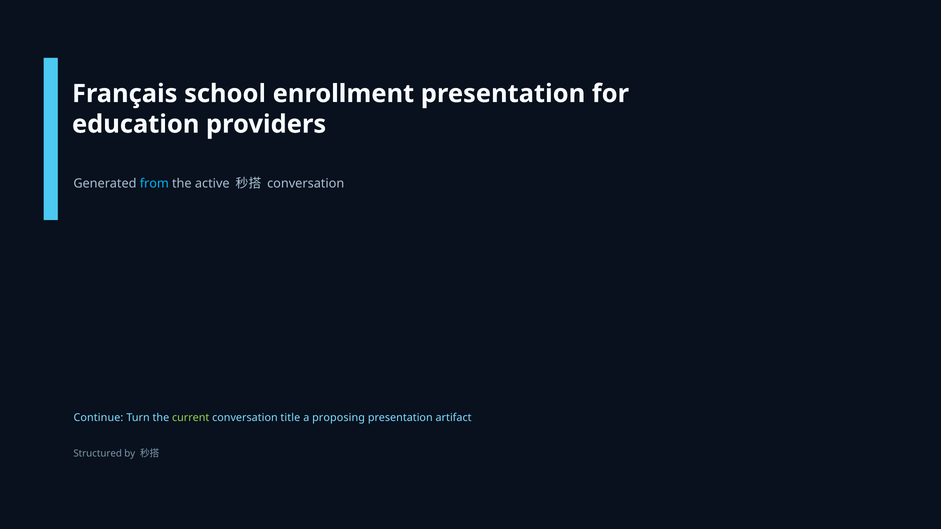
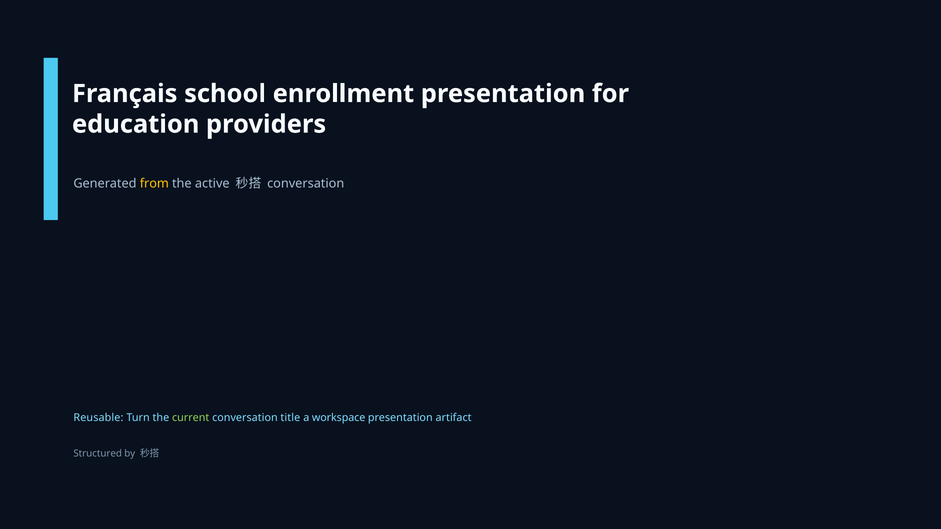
from colour: light blue -> yellow (154, 184)
Continue: Continue -> Reusable (98, 418)
proposing: proposing -> workspace (339, 418)
